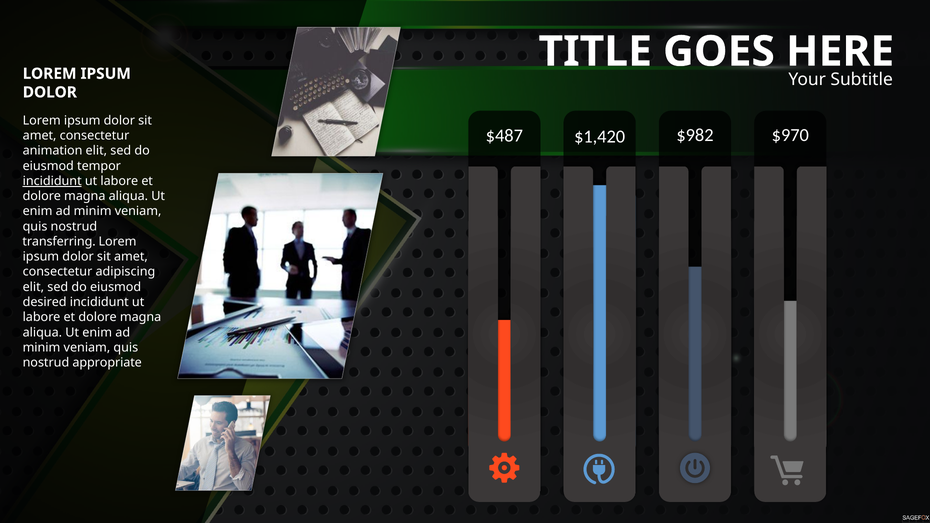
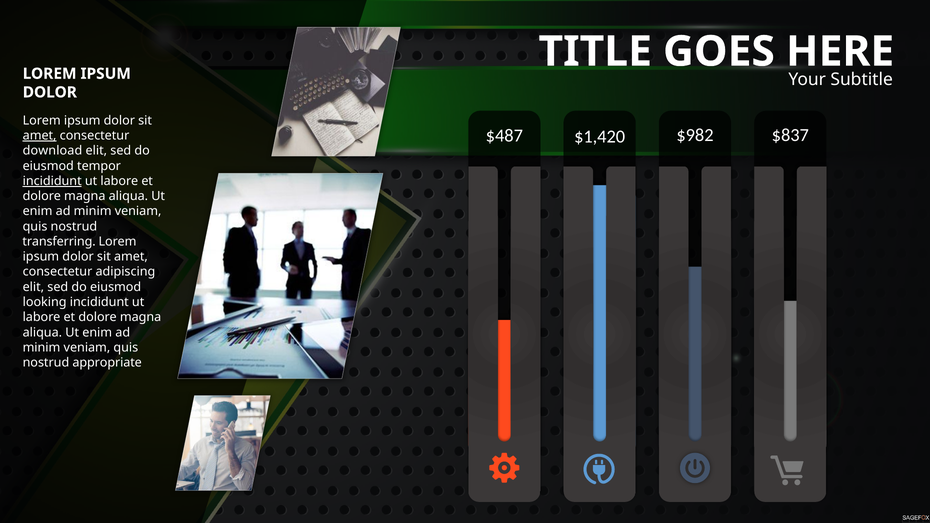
$970: $970 -> $837 (790, 135)
amet underline: none -> present (40, 136)
animation: animation -> download (53, 151)
desired: desired -> looking (45, 302)
